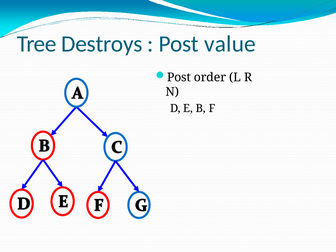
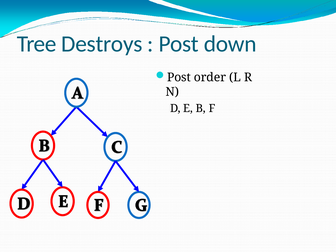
value: value -> down (230, 44)
